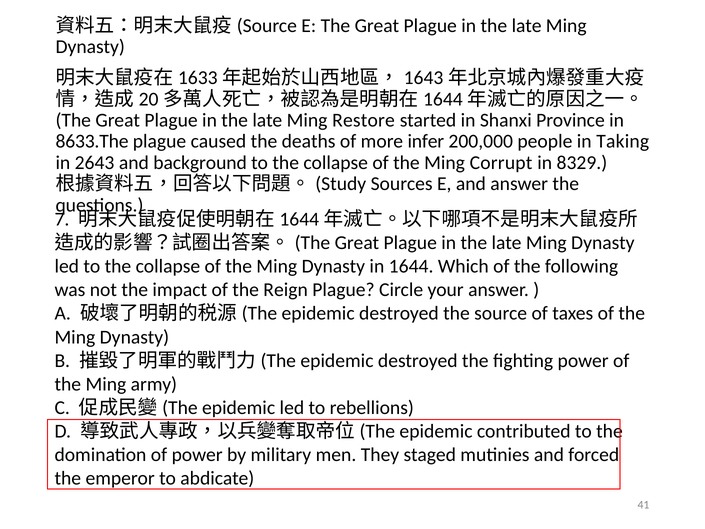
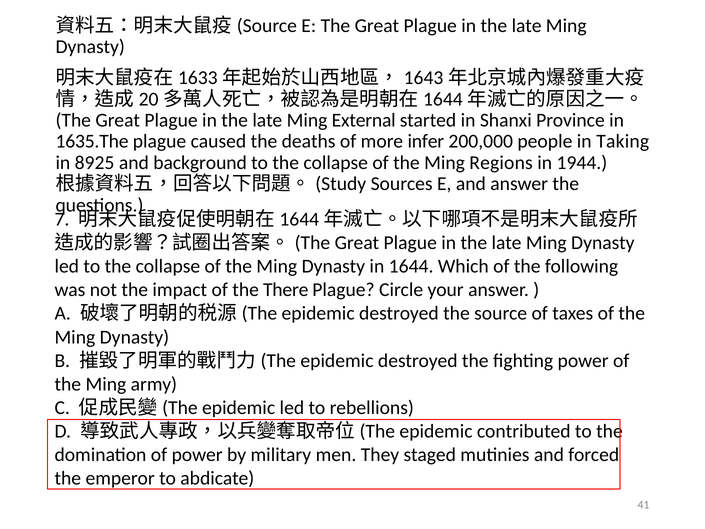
Restore: Restore -> External (364, 120)
8633.The: 8633.The -> 1635.The (92, 141)
2643: 2643 -> 8925 (95, 163)
Corrupt: Corrupt -> Regions (501, 163)
8329: 8329 -> 1944 (582, 163)
Reign: Reign -> There (286, 290)
